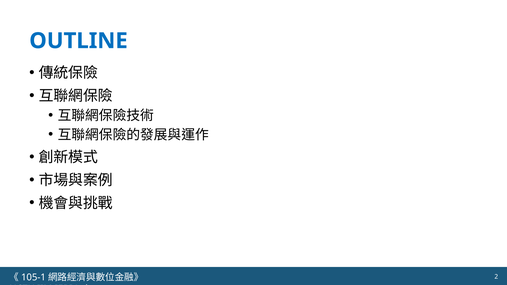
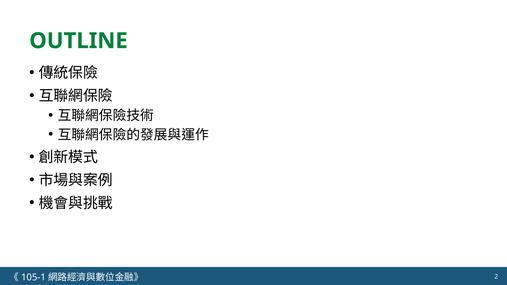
OUTLINE colour: blue -> green (79, 41)
